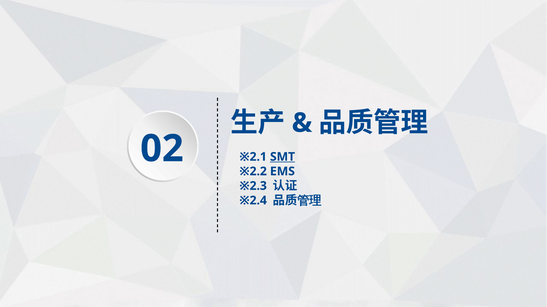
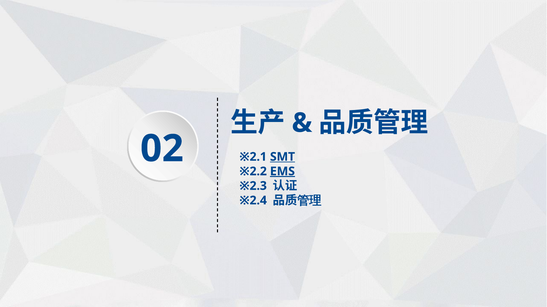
EMS underline: none -> present (282, 172)
